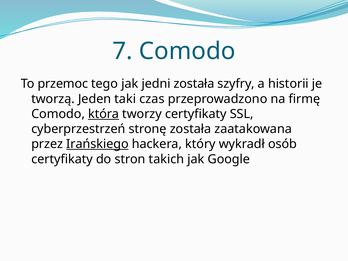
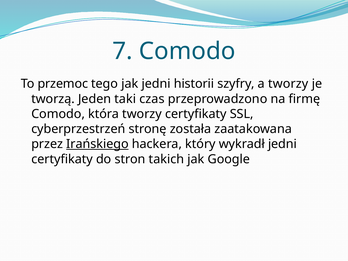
jedni została: została -> historii (194, 84)
a historii: historii -> tworzy (288, 84)
która underline: present -> none (104, 114)
wykradł osób: osób -> jedni (282, 144)
